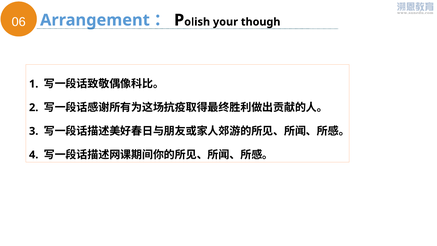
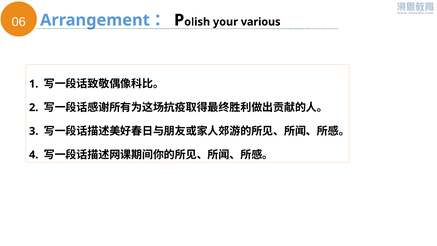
though: though -> various (261, 22)
